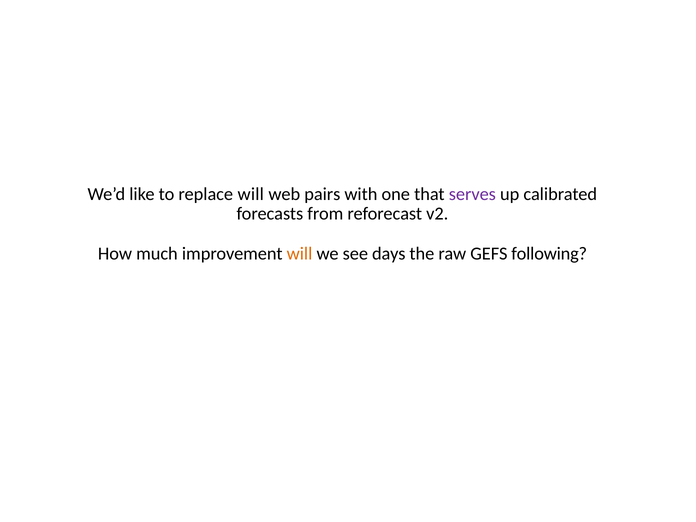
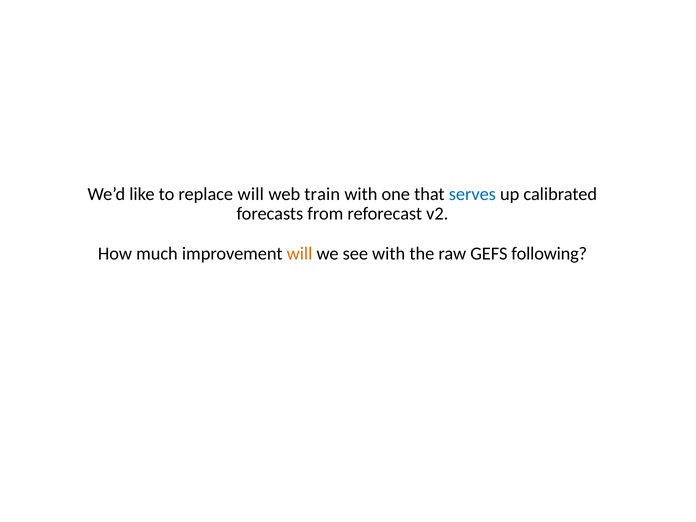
pairs: pairs -> train (322, 194)
serves colour: purple -> blue (472, 194)
see days: days -> with (389, 254)
